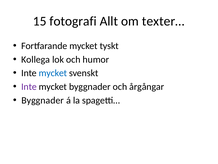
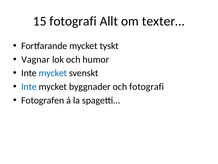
Kollega: Kollega -> Vagnar (36, 59)
Inte colour: purple -> blue (29, 86)
och årgångar: årgångar -> fotografi (147, 86)
Byggnader: Byggnader -> Fotografen (43, 100)
